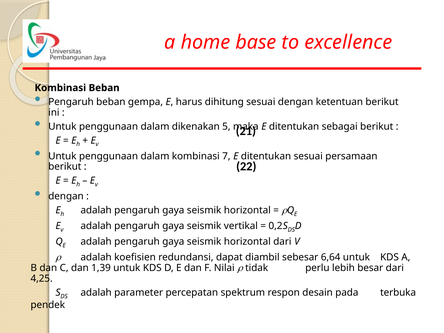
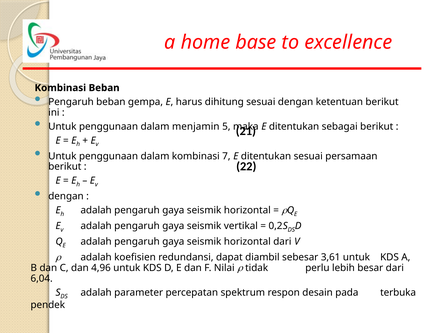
dikenakan: dikenakan -> menjamin (196, 126)
6,64: 6,64 -> 3,61 (331, 257)
1,39: 1,39 -> 4,96 (101, 268)
4,25: 4,25 -> 6,04 (42, 279)
